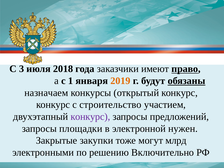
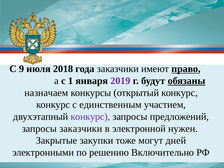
3: 3 -> 9 (22, 69)
2019 colour: orange -> purple (120, 81)
строительство: строительство -> единственным (110, 105)
запросы площадки: площадки -> заказчики (81, 129)
млрд: млрд -> дней (176, 141)
